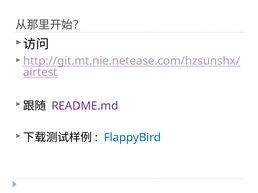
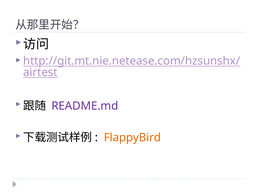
FlappyBird colour: blue -> orange (132, 138)
